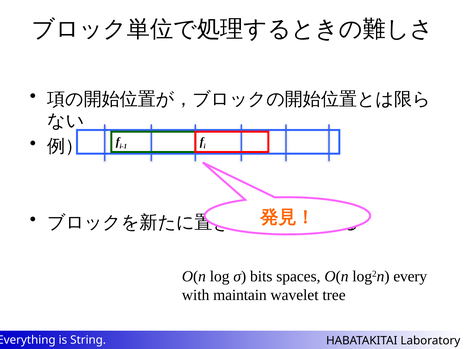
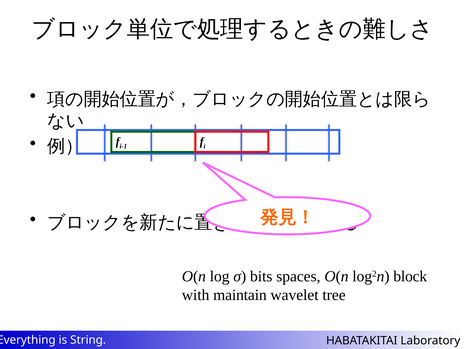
every: every -> block (410, 276)
